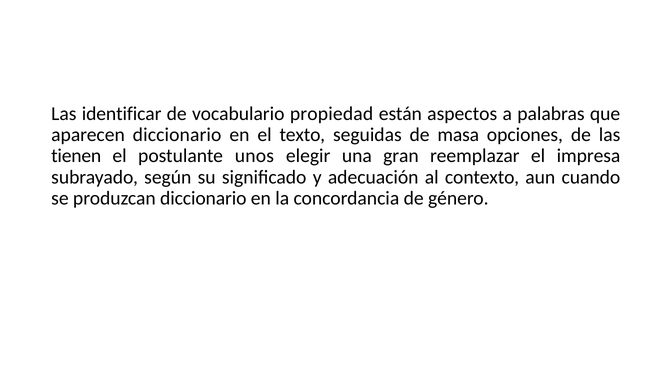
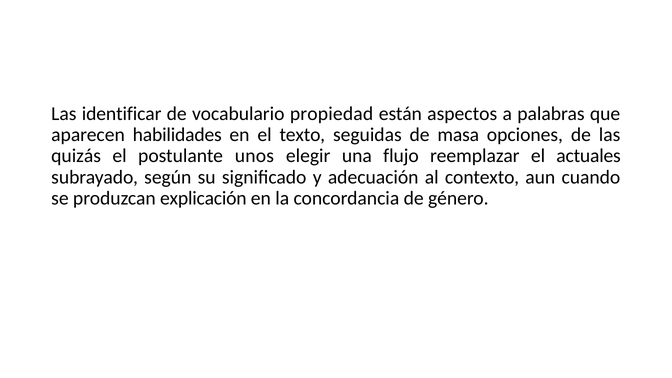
aparecen diccionario: diccionario -> habilidades (177, 135)
tienen: tienen -> quizás (76, 156)
gran: gran -> flujo (401, 156)
impresa: impresa -> actuales (589, 156)
produzcan diccionario: diccionario -> explicación (203, 198)
